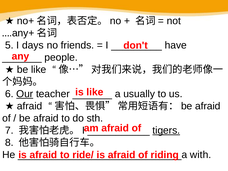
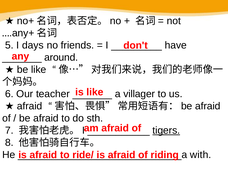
people: people -> around (61, 57)
Our underline: present -> none (25, 94)
usually: usually -> villager (139, 94)
